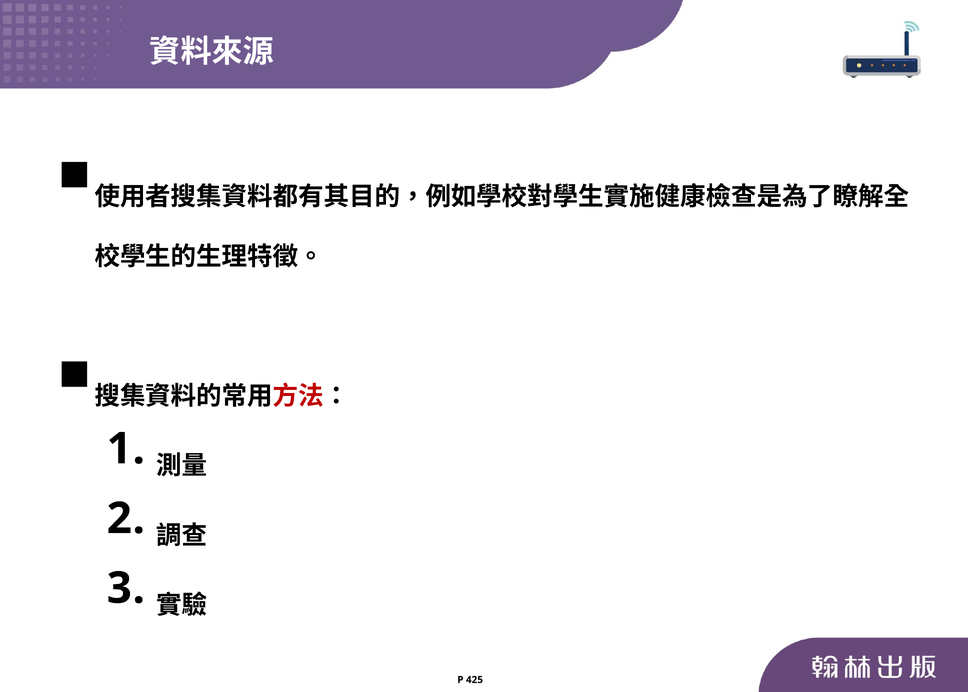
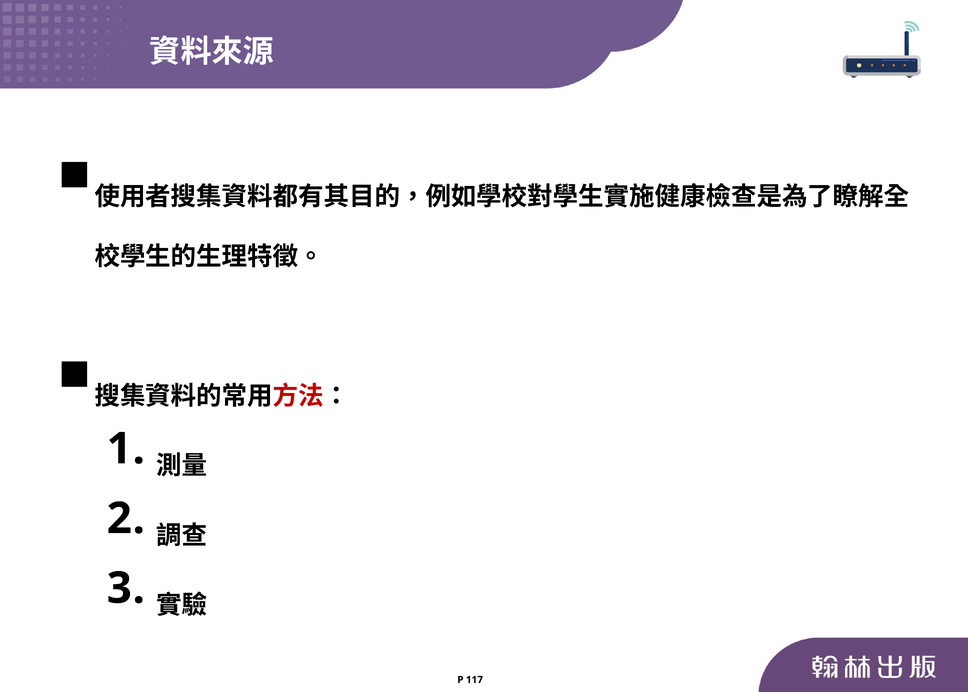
425: 425 -> 117 (474, 679)
